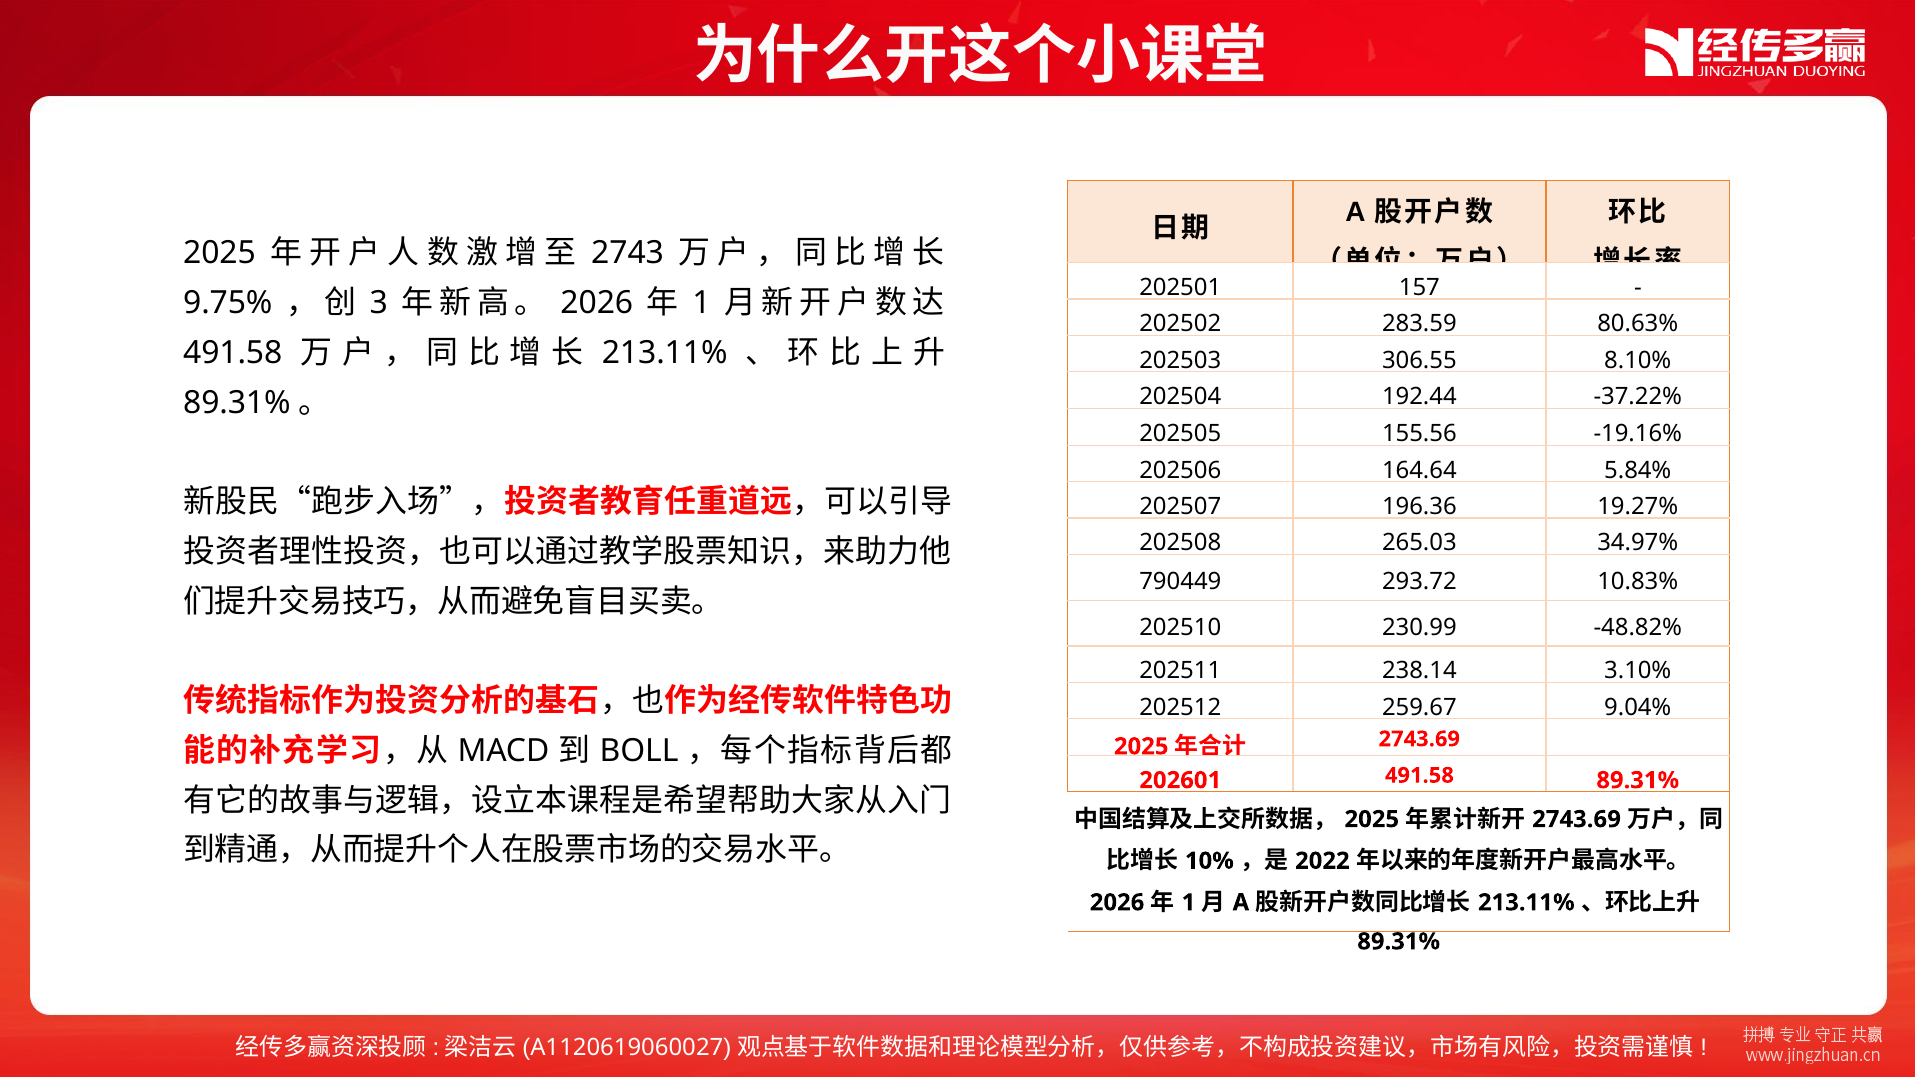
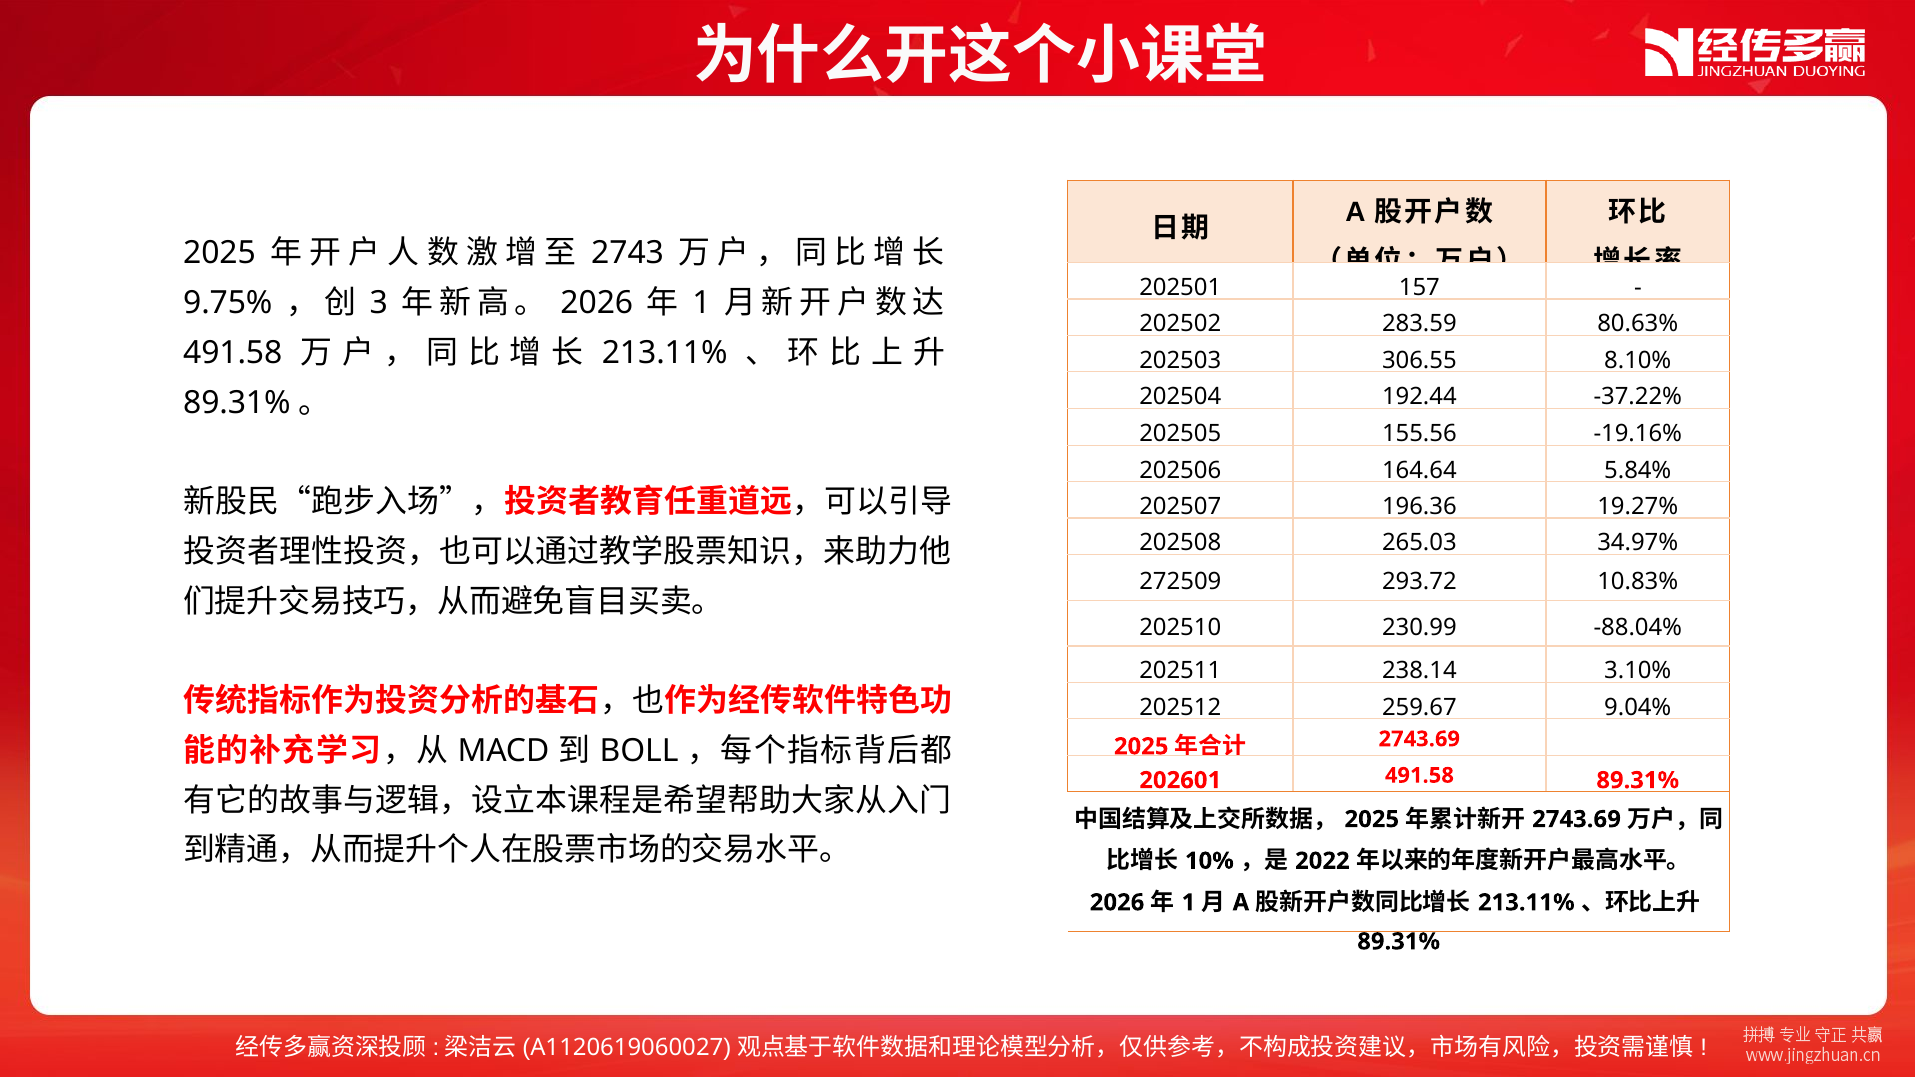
790449: 790449 -> 272509 (1180, 582)
-48.82%: -48.82% -> -88.04% (1638, 628)
